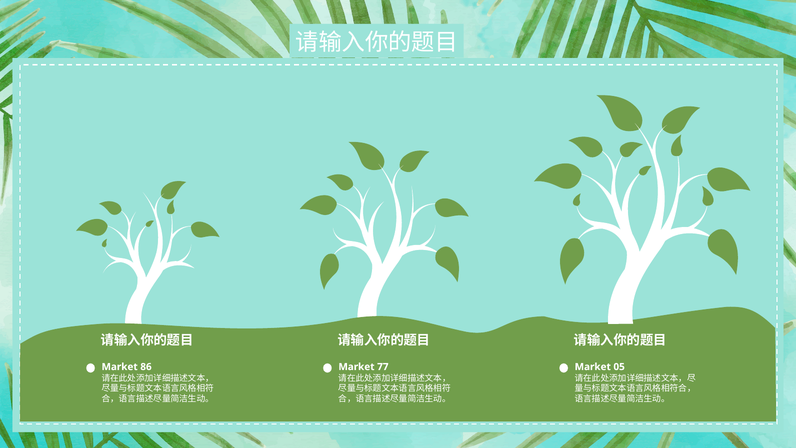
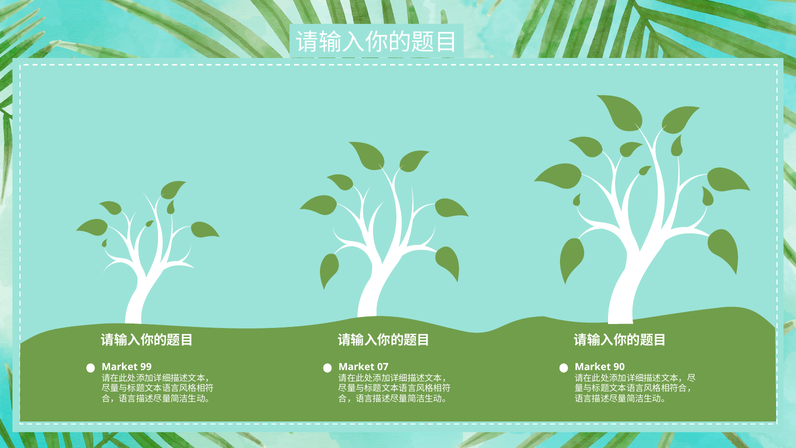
86: 86 -> 99 (146, 367)
77: 77 -> 07 (383, 367)
05: 05 -> 90 (619, 367)
